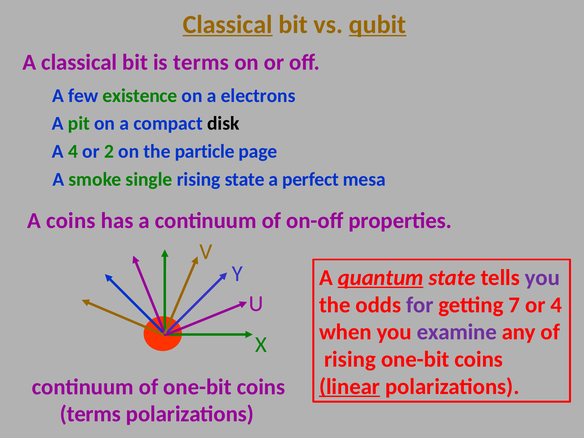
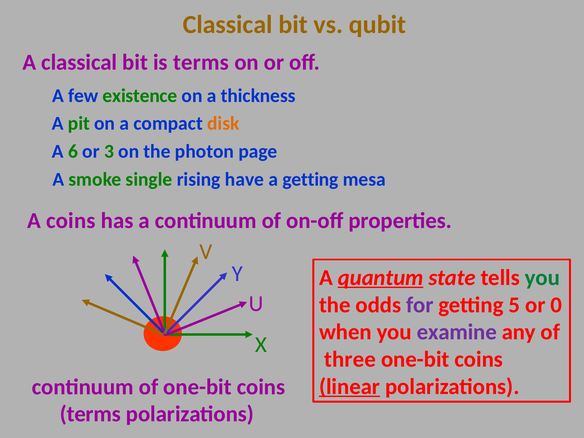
Classical underline: present -> none (228, 24)
qubit underline: present -> none (378, 24)
electrons: electrons -> thickness (258, 96)
disk colour: black -> orange (223, 124)
A 4: 4 -> 6 (73, 151)
2: 2 -> 3 (109, 151)
particle: particle -> photon (204, 151)
rising state: state -> have (244, 179)
a perfect: perfect -> getting (311, 179)
you colour: purple -> green (542, 278)
7: 7 -> 5 (514, 305)
or 4: 4 -> 0 (556, 305)
rising: rising -> three (350, 359)
